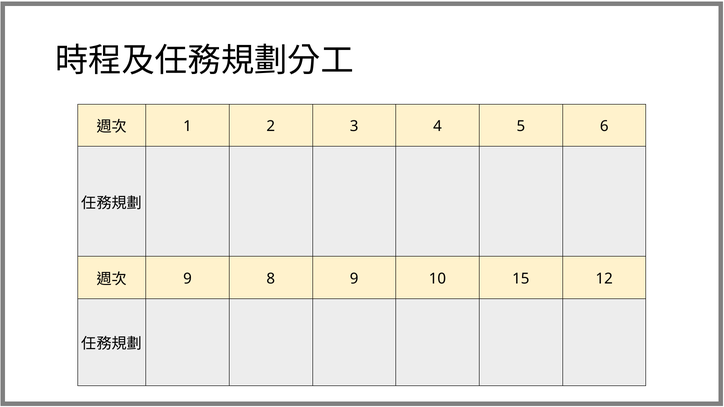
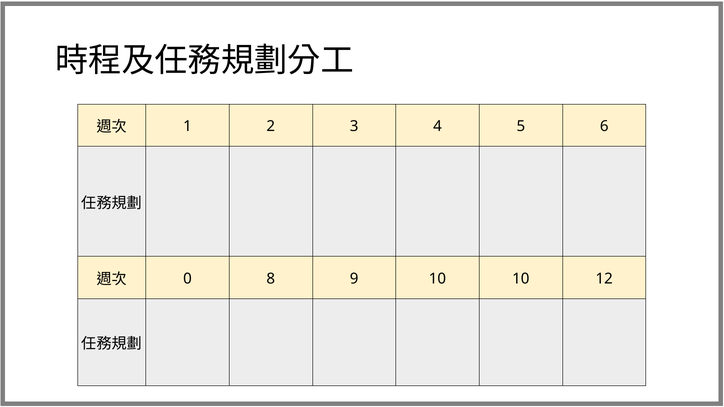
9: 9 -> 0 (187, 279)
10 15: 15 -> 10 (521, 279)
